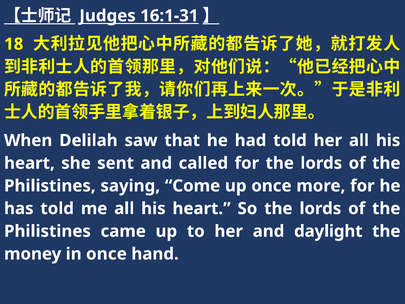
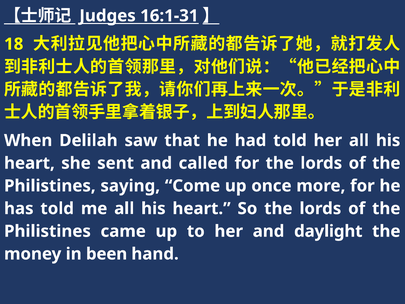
in once: once -> been (107, 254)
